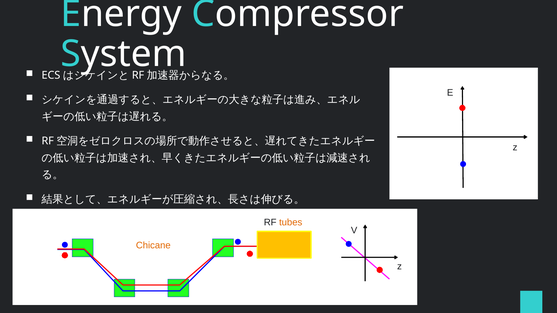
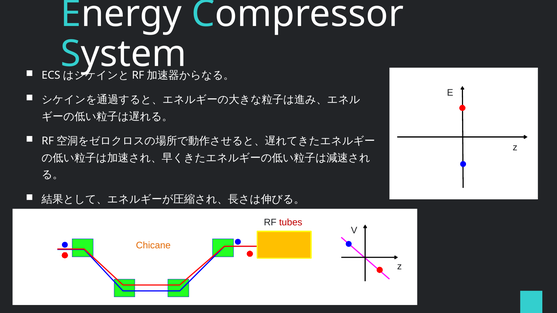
tubes colour: orange -> red (291, 222)
